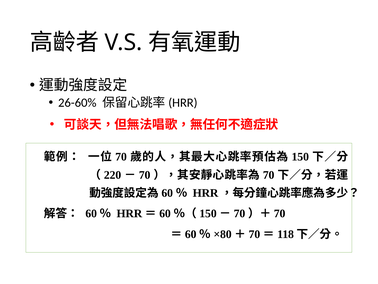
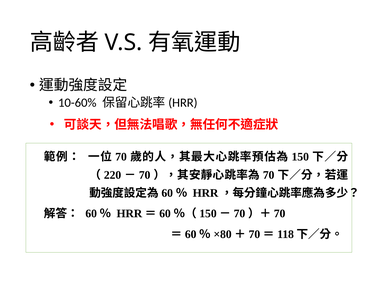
26-60%: 26-60% -> 10-60% (77, 103)
